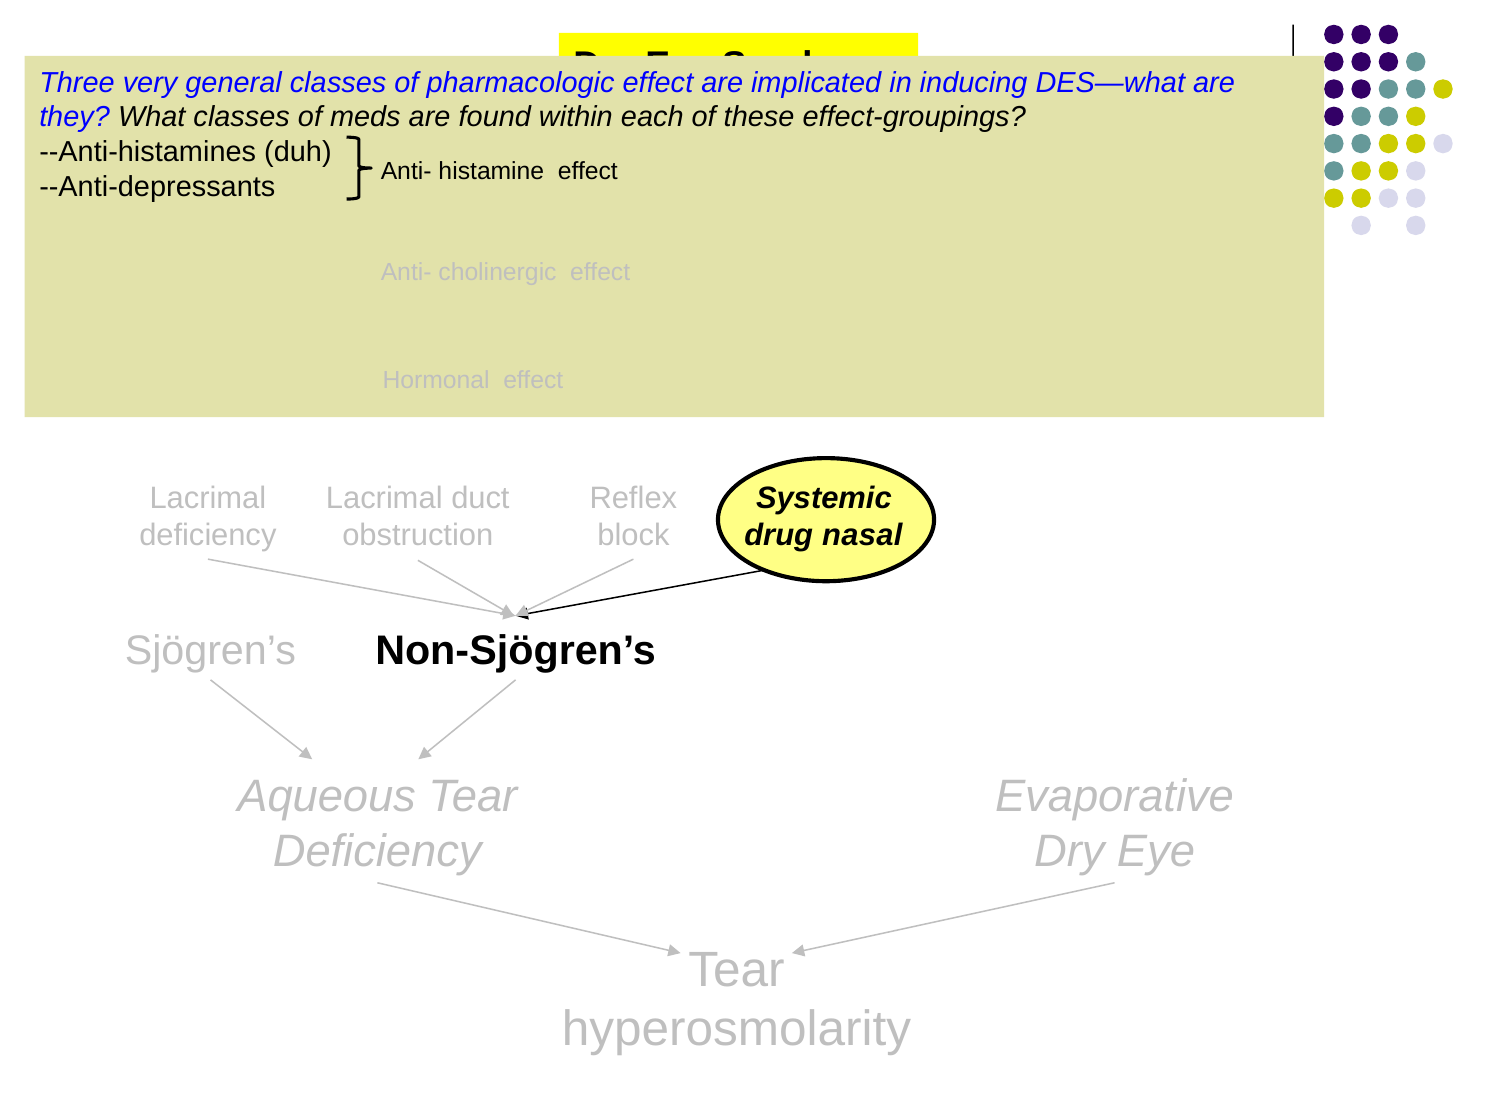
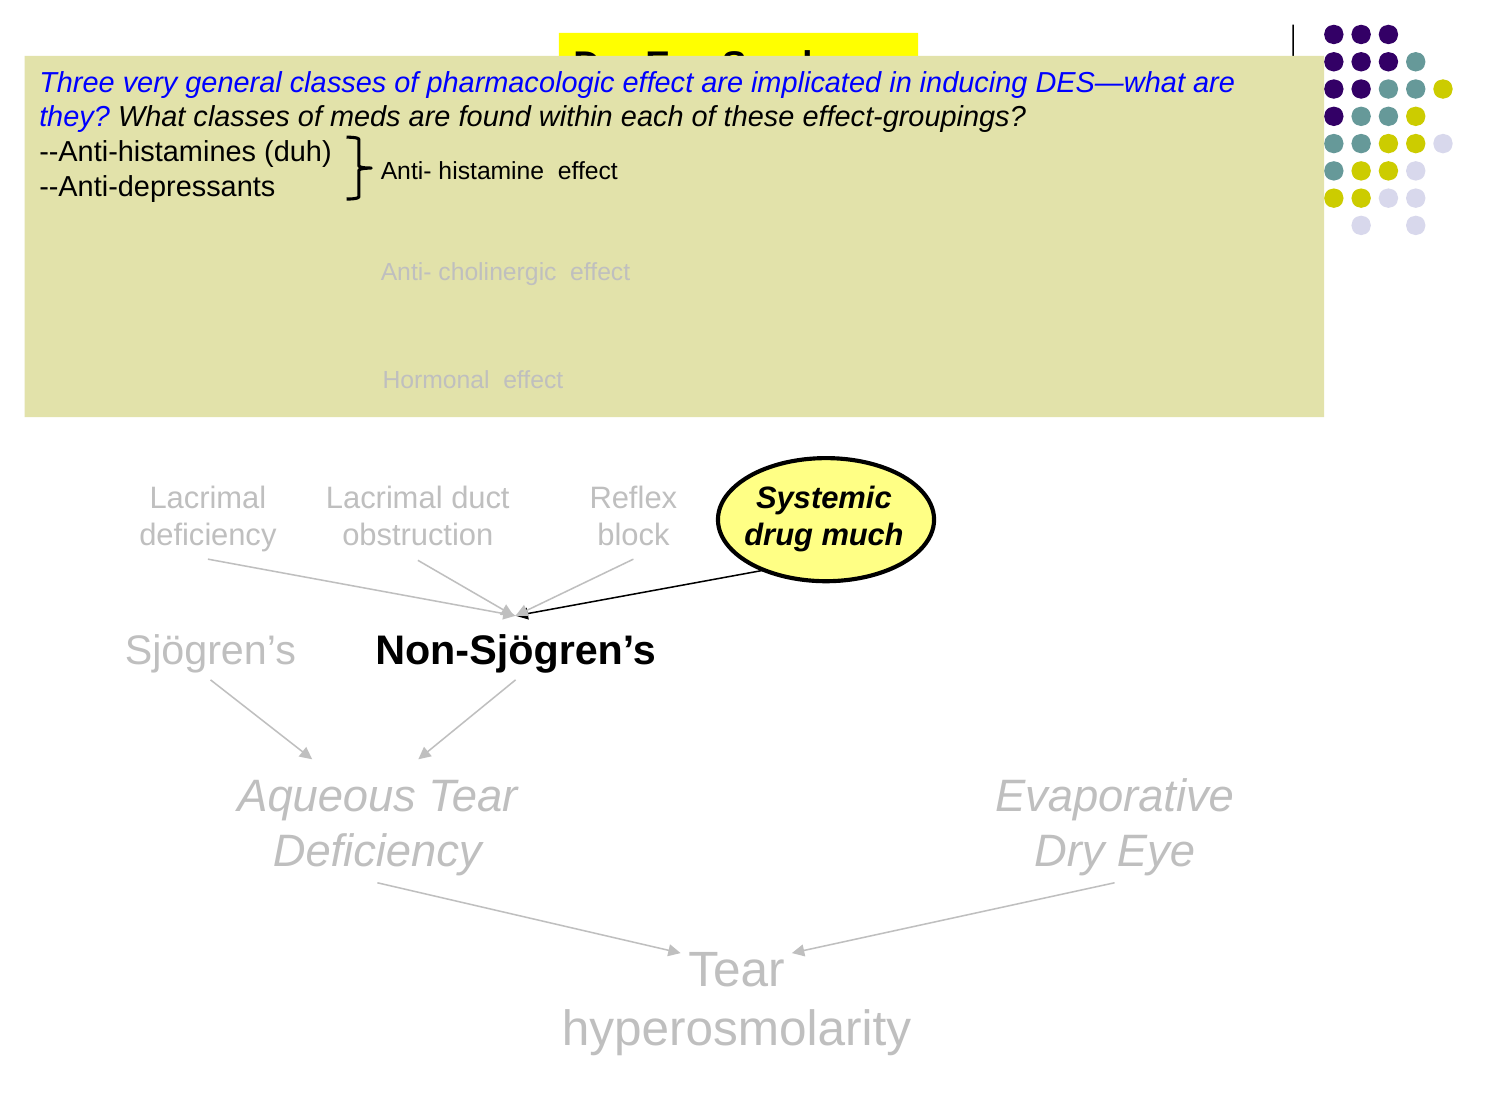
nasal: nasal -> much (863, 535)
